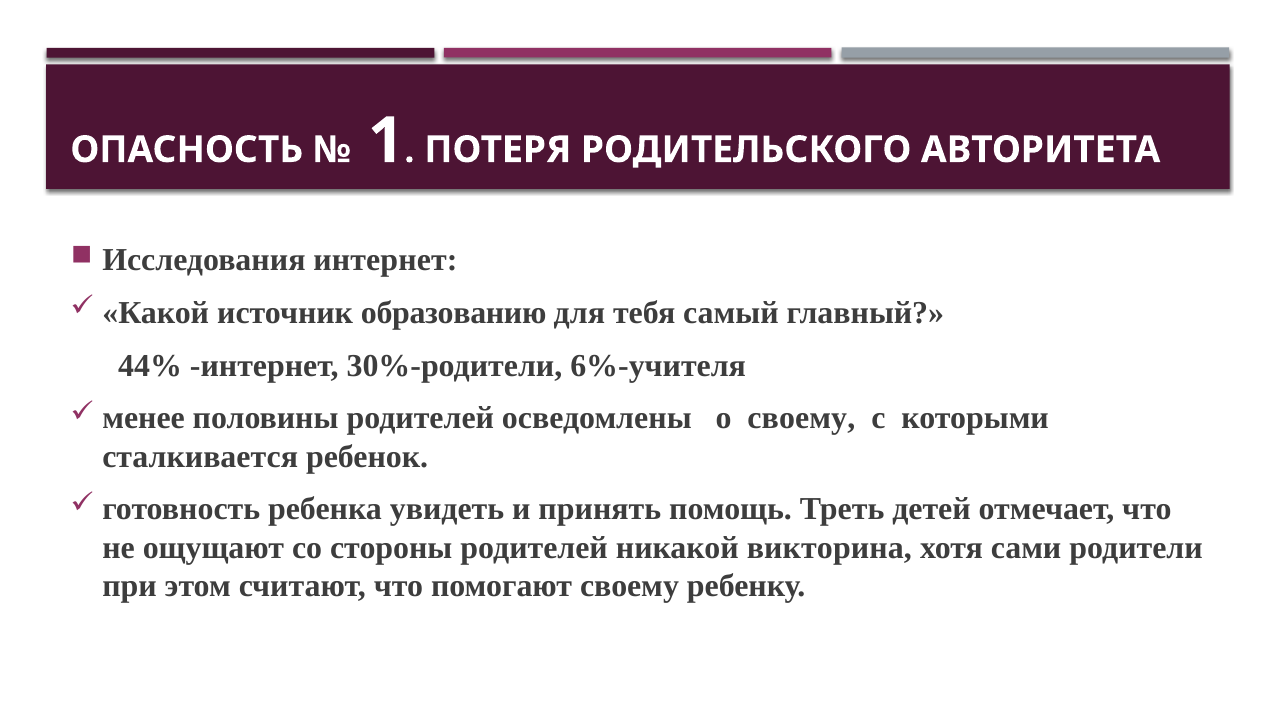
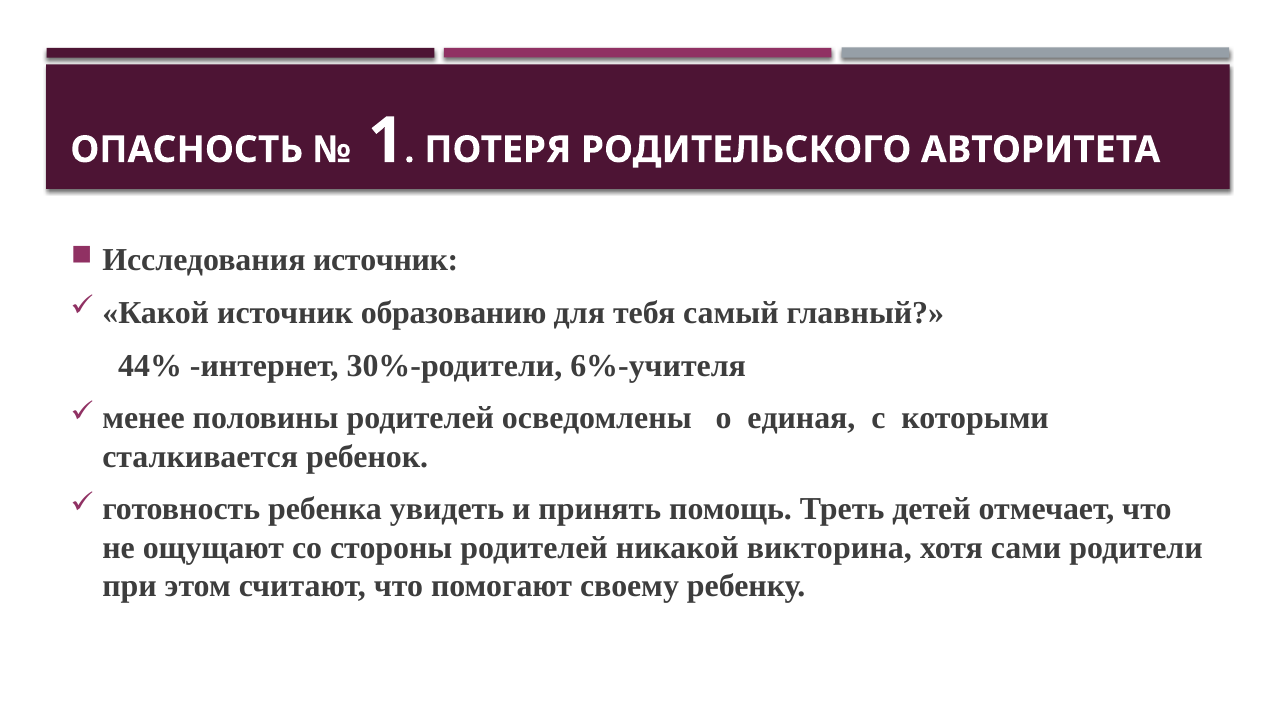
Исследования интернет: интернет -> источник (386, 260)
о своему: своему -> единая (801, 418)
